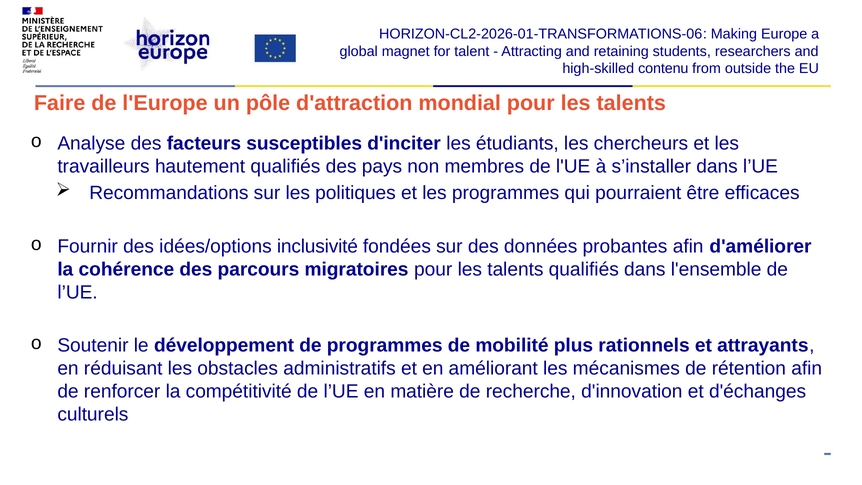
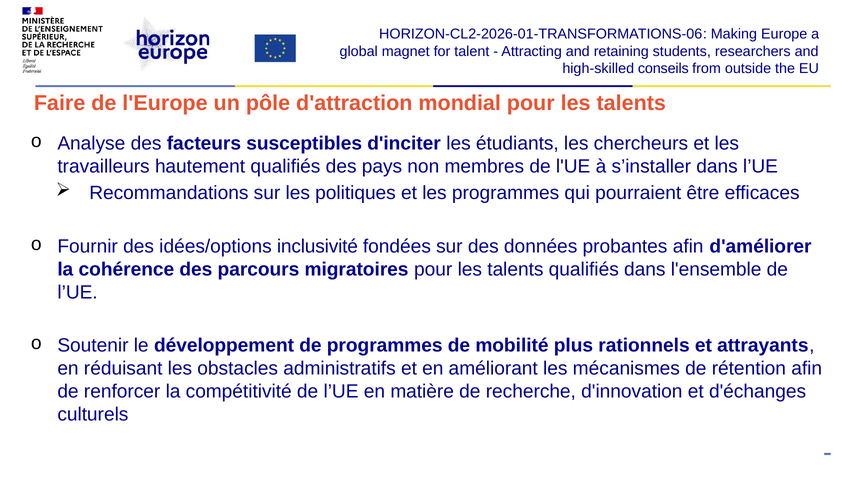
contenu: contenu -> conseils (663, 69)
